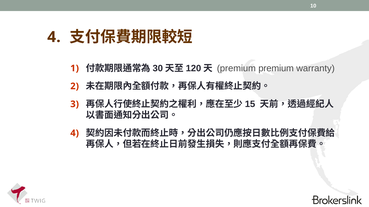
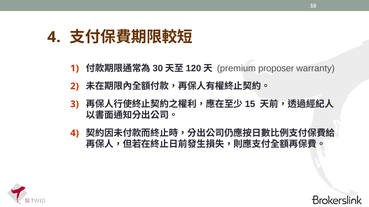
premium premium: premium -> proposer (276, 68)
